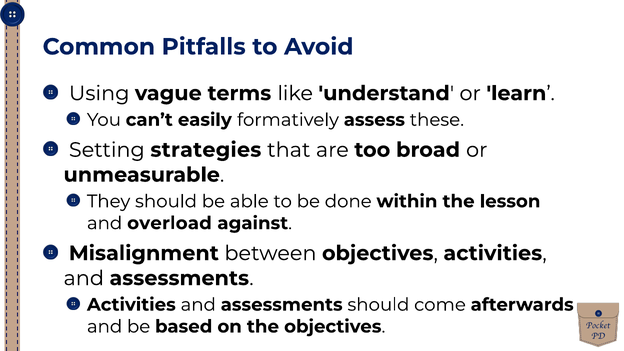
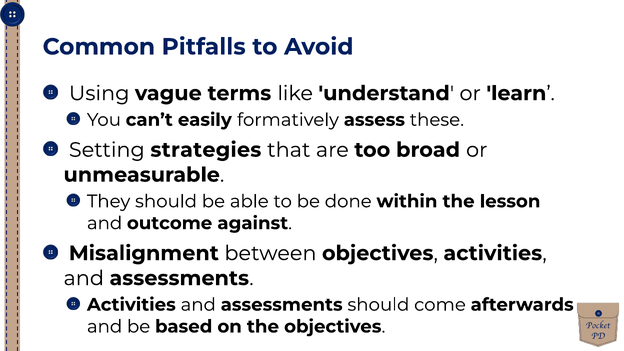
overload: overload -> outcome (170, 223)
